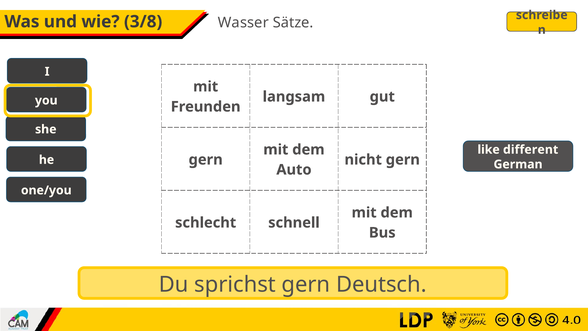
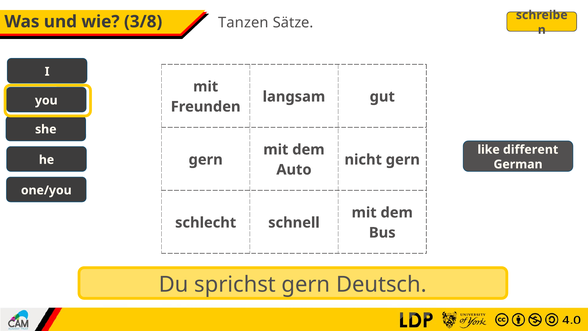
Wasser: Wasser -> Tanzen (243, 23)
